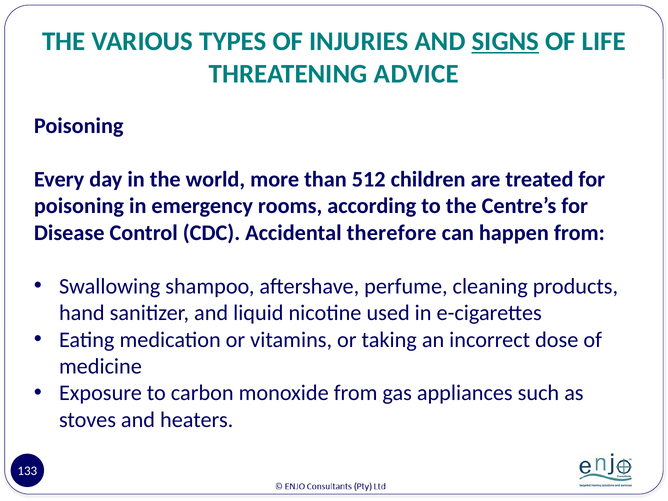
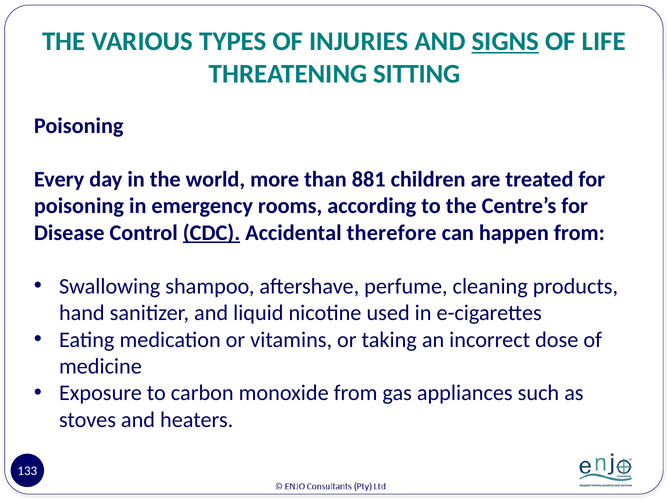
ADVICE: ADVICE -> SITTING (417, 74)
512: 512 -> 881 (369, 179)
CDC underline: none -> present (212, 233)
